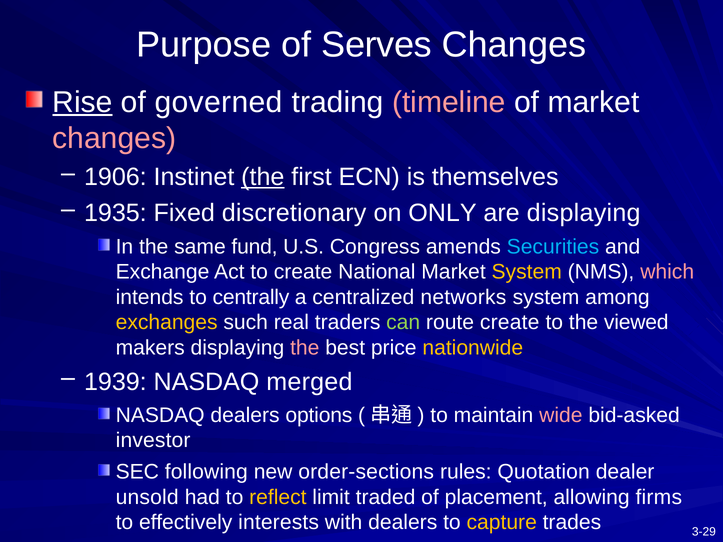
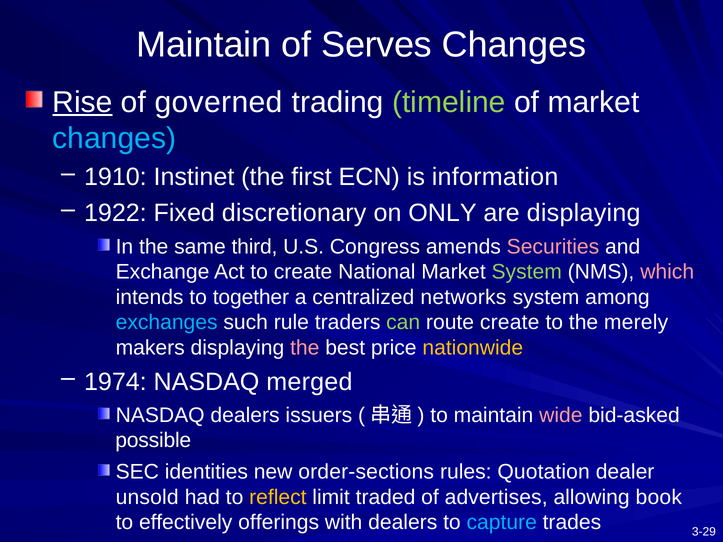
Purpose: Purpose -> Maintain (204, 45)
timeline colour: pink -> light green (449, 102)
changes colour: pink -> light blue (114, 138)
1906: 1906 -> 1910 (115, 177)
the underline: present -> none (263, 177)
themselves: themselves -> information (495, 177)
1935: 1935 -> 1922 (115, 213)
fund: fund -> third (255, 247)
Securities colour: light blue -> pink (553, 247)
System colour: yellow -> light green (527, 272)
centrally: centrally -> together (251, 297)
exchanges colour: yellow -> light blue (167, 323)
real: real -> rule (291, 323)
viewed: viewed -> merely (636, 323)
1939: 1939 -> 1974 (115, 382)
options: options -> issuers (319, 415)
investor: investor -> possible (153, 441)
following: following -> identities (206, 472)
placement: placement -> advertises (496, 497)
firms: firms -> book (659, 497)
interests: interests -> offerings (279, 523)
capture colour: yellow -> light blue (502, 523)
